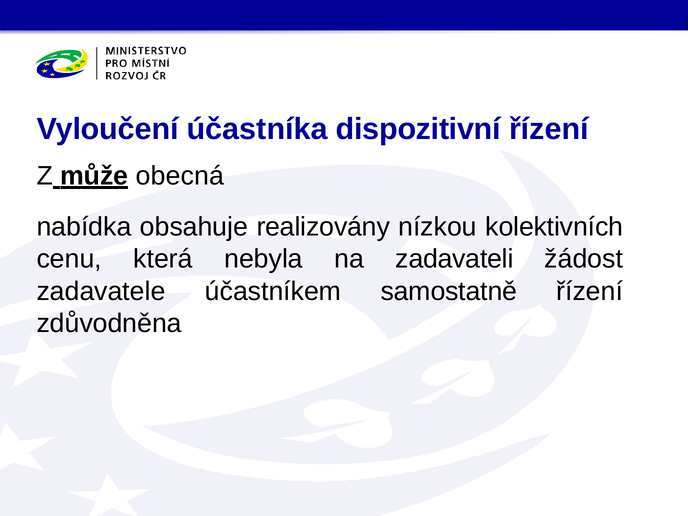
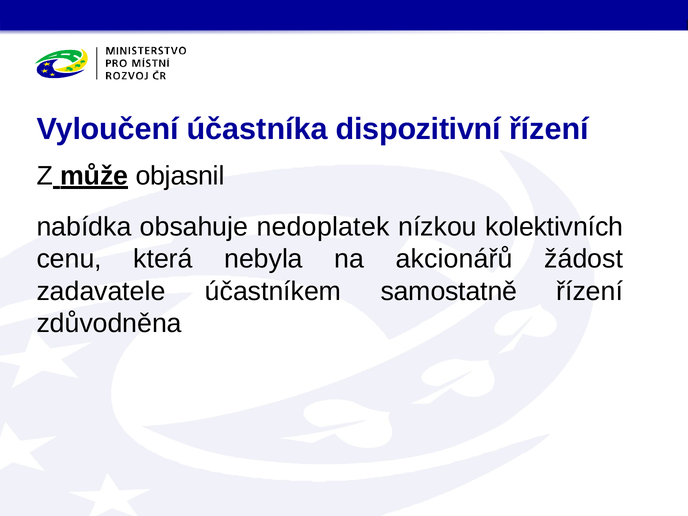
obecná: obecná -> objasnil (180, 176)
realizovány: realizovány -> nedoplatek (323, 227)
zadavateli: zadavateli -> akcionářů (454, 259)
